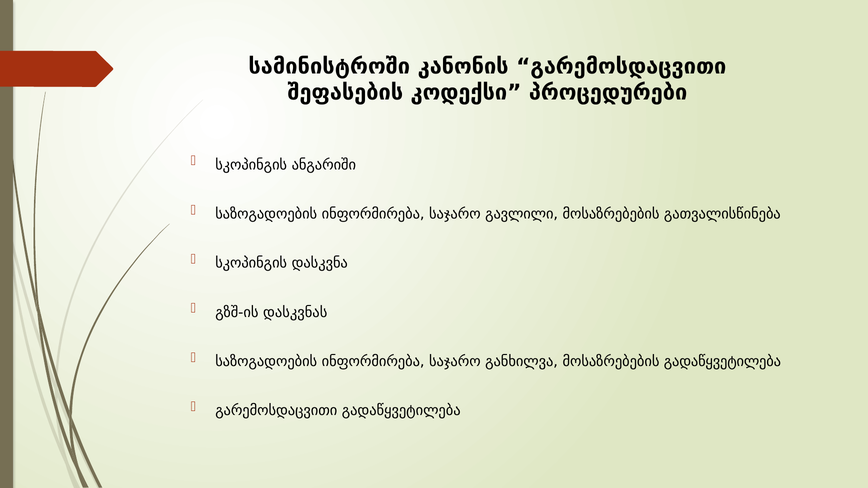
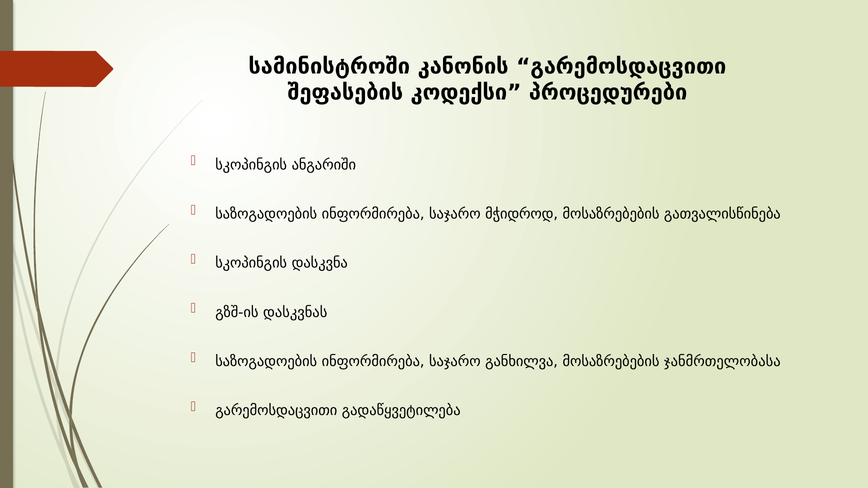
გავლილი: გავლილი -> მჭიდროდ (522, 214)
მოსაზრებების გადაწყვეტილება: გადაწყვეტილება -> ჯანმრთელობასა (722, 362)
